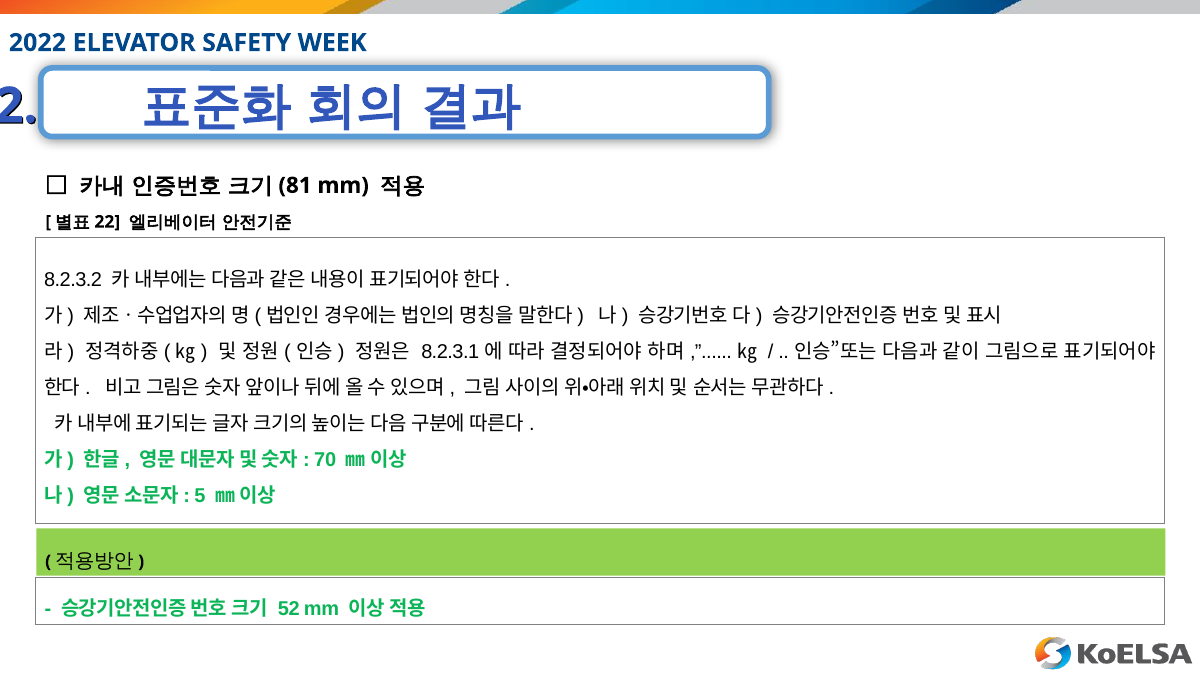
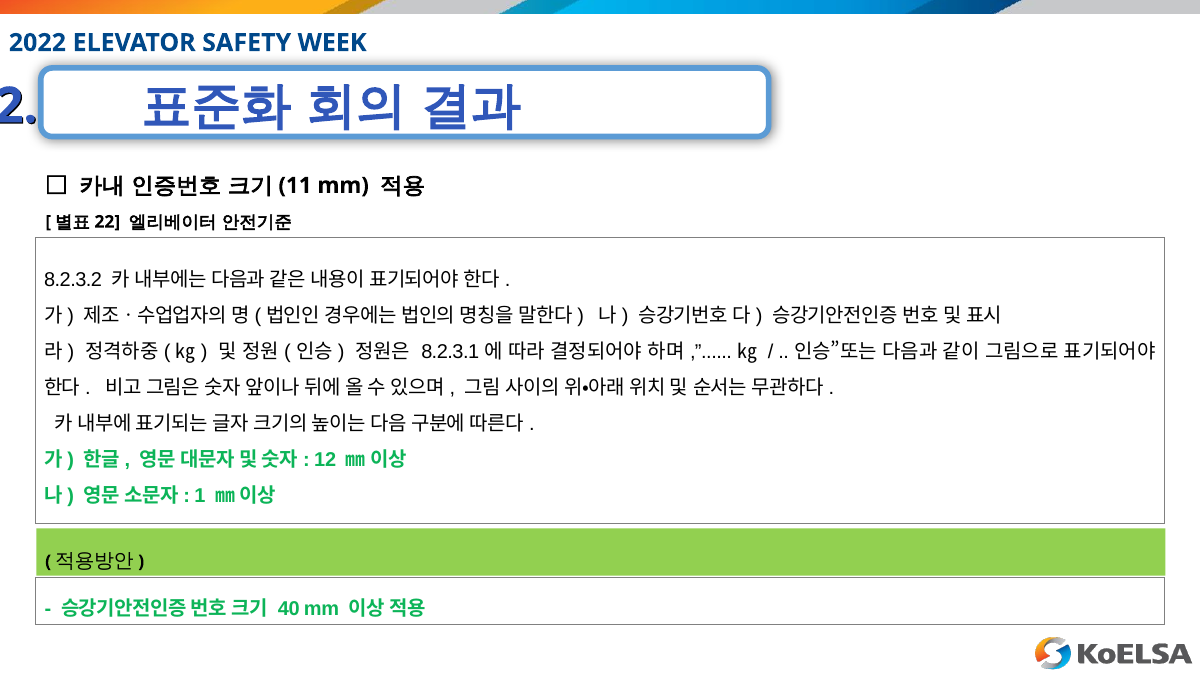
81: 81 -> 11 (295, 185)
70: 70 -> 12 (325, 460)
5: 5 -> 1 (200, 496)
52: 52 -> 40 (289, 609)
